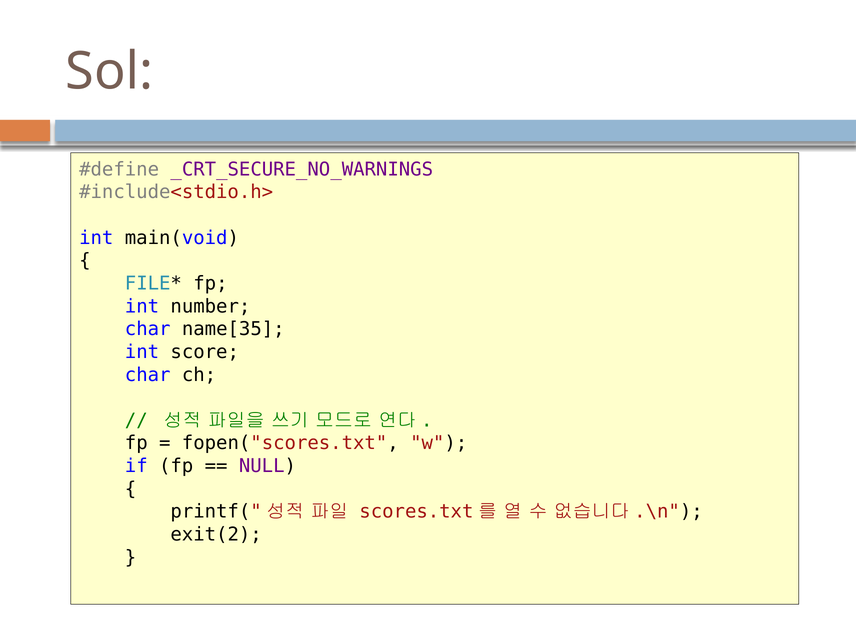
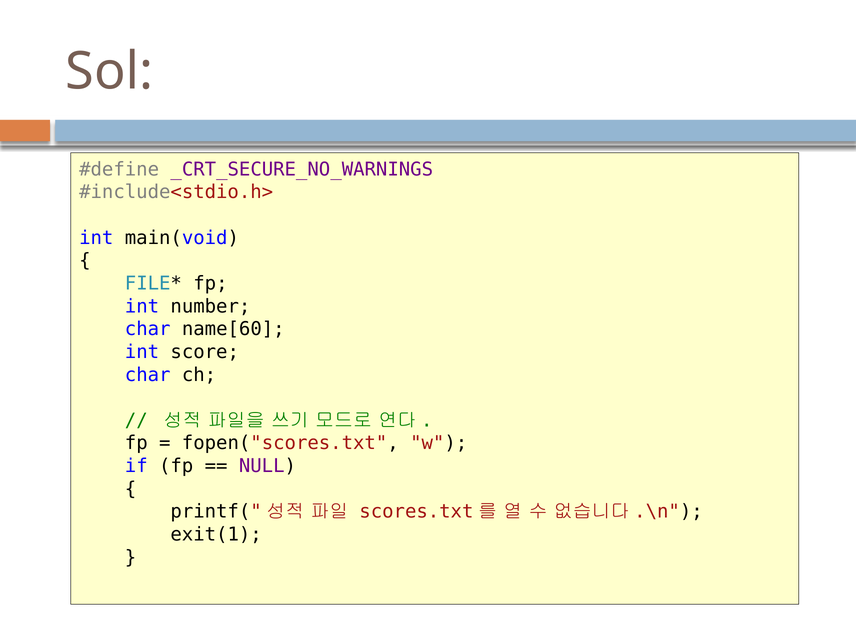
name[35: name[35 -> name[60 (233, 329)
exit(2: exit(2 -> exit(1 (216, 534)
